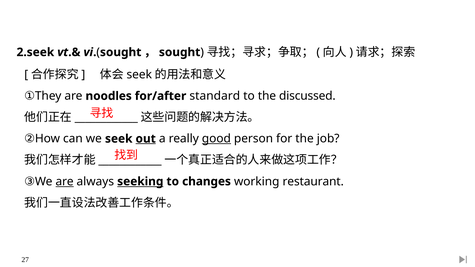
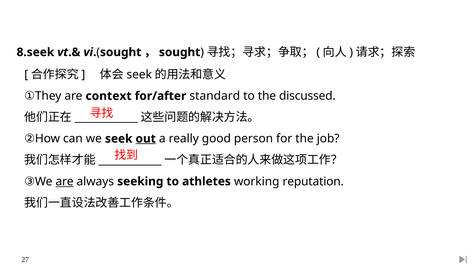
2.seek: 2.seek -> 8.seek (35, 52)
noodles: noodles -> context (109, 96)
good underline: present -> none (216, 139)
seeking underline: present -> none (140, 182)
changes: changes -> athletes (206, 182)
restaurant: restaurant -> reputation (313, 182)
